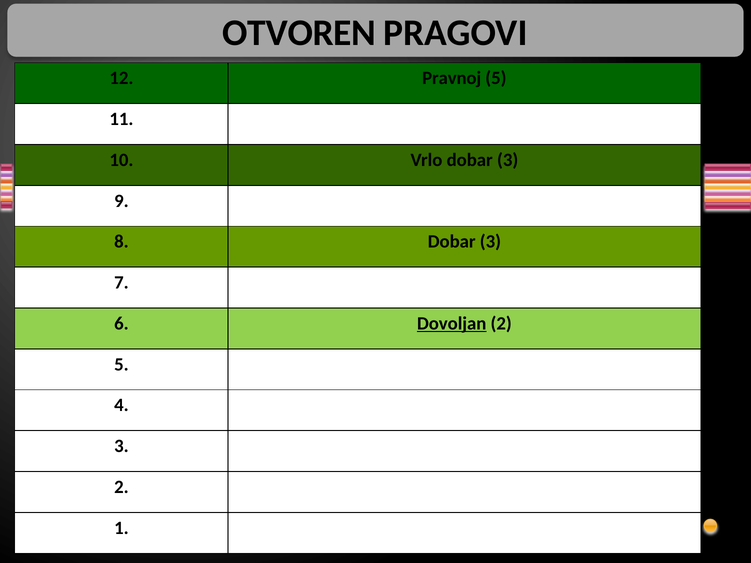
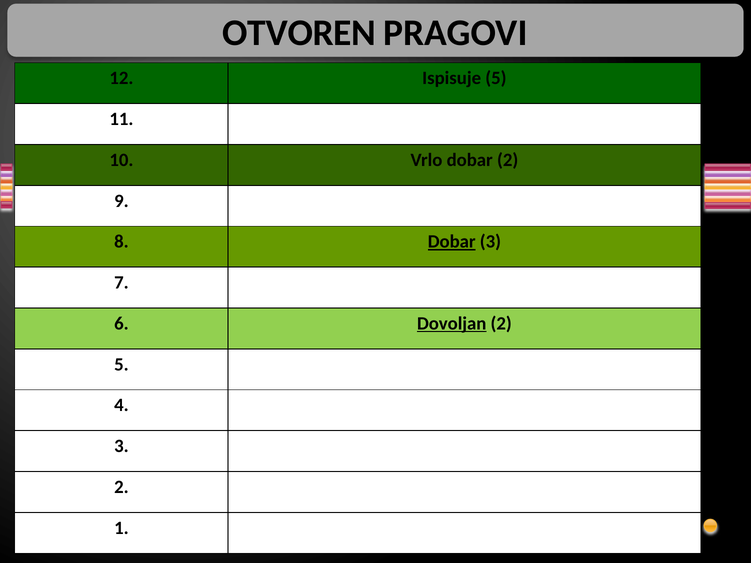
Pravnoj: Pravnoj -> Ispisuje (452, 78)
Vrlo dobar 3: 3 -> 2 (508, 160)
Dobar underline: none -> present (452, 242)
